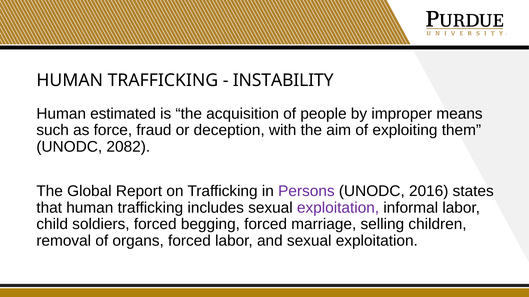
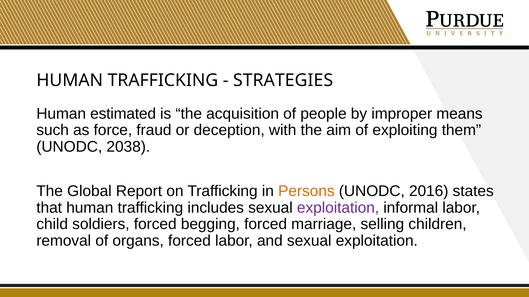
INSTABILITY: INSTABILITY -> STRATEGIES (283, 81)
2082: 2082 -> 2038 (128, 147)
Persons colour: purple -> orange (306, 191)
